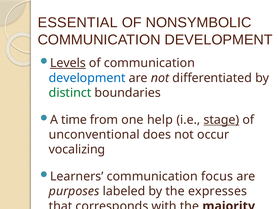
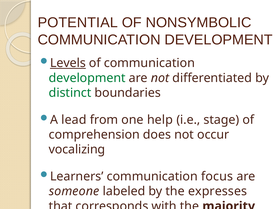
ESSENTIAL: ESSENTIAL -> POTENTIAL (78, 23)
development colour: blue -> green (87, 78)
time: time -> lead (74, 120)
stage underline: present -> none (221, 120)
unconventional: unconventional -> comprehension (94, 135)
purposes: purposes -> someone (74, 192)
